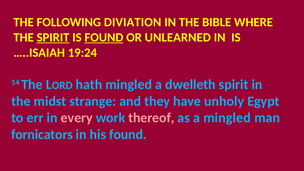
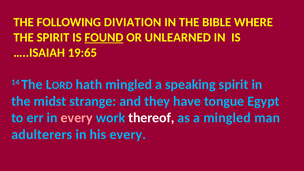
SPIRIT underline: present -> none (53, 37)
19:24: 19:24 -> 19:65 (82, 53)
dwelleth: dwelleth -> speaking (190, 84)
unholy: unholy -> tongue (224, 101)
thereof colour: pink -> white (151, 118)
fornicators: fornicators -> adulterers (42, 135)
his found: found -> every (128, 135)
